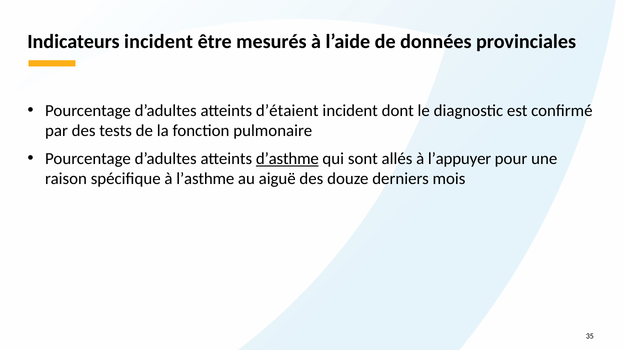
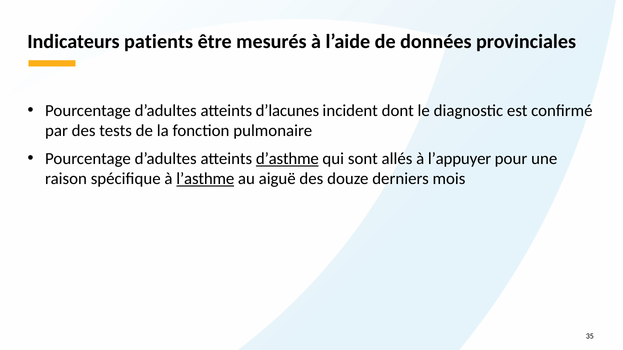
Indicateurs incident: incident -> patients (159, 42)
d’étaient: d’étaient -> d’lacunes (287, 111)
l’asthme underline: none -> present (205, 179)
